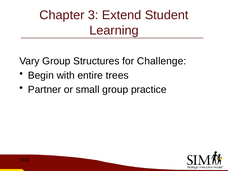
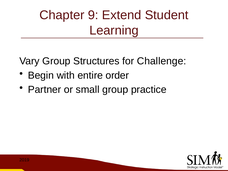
3: 3 -> 9 (93, 15)
trees: trees -> order (117, 75)
